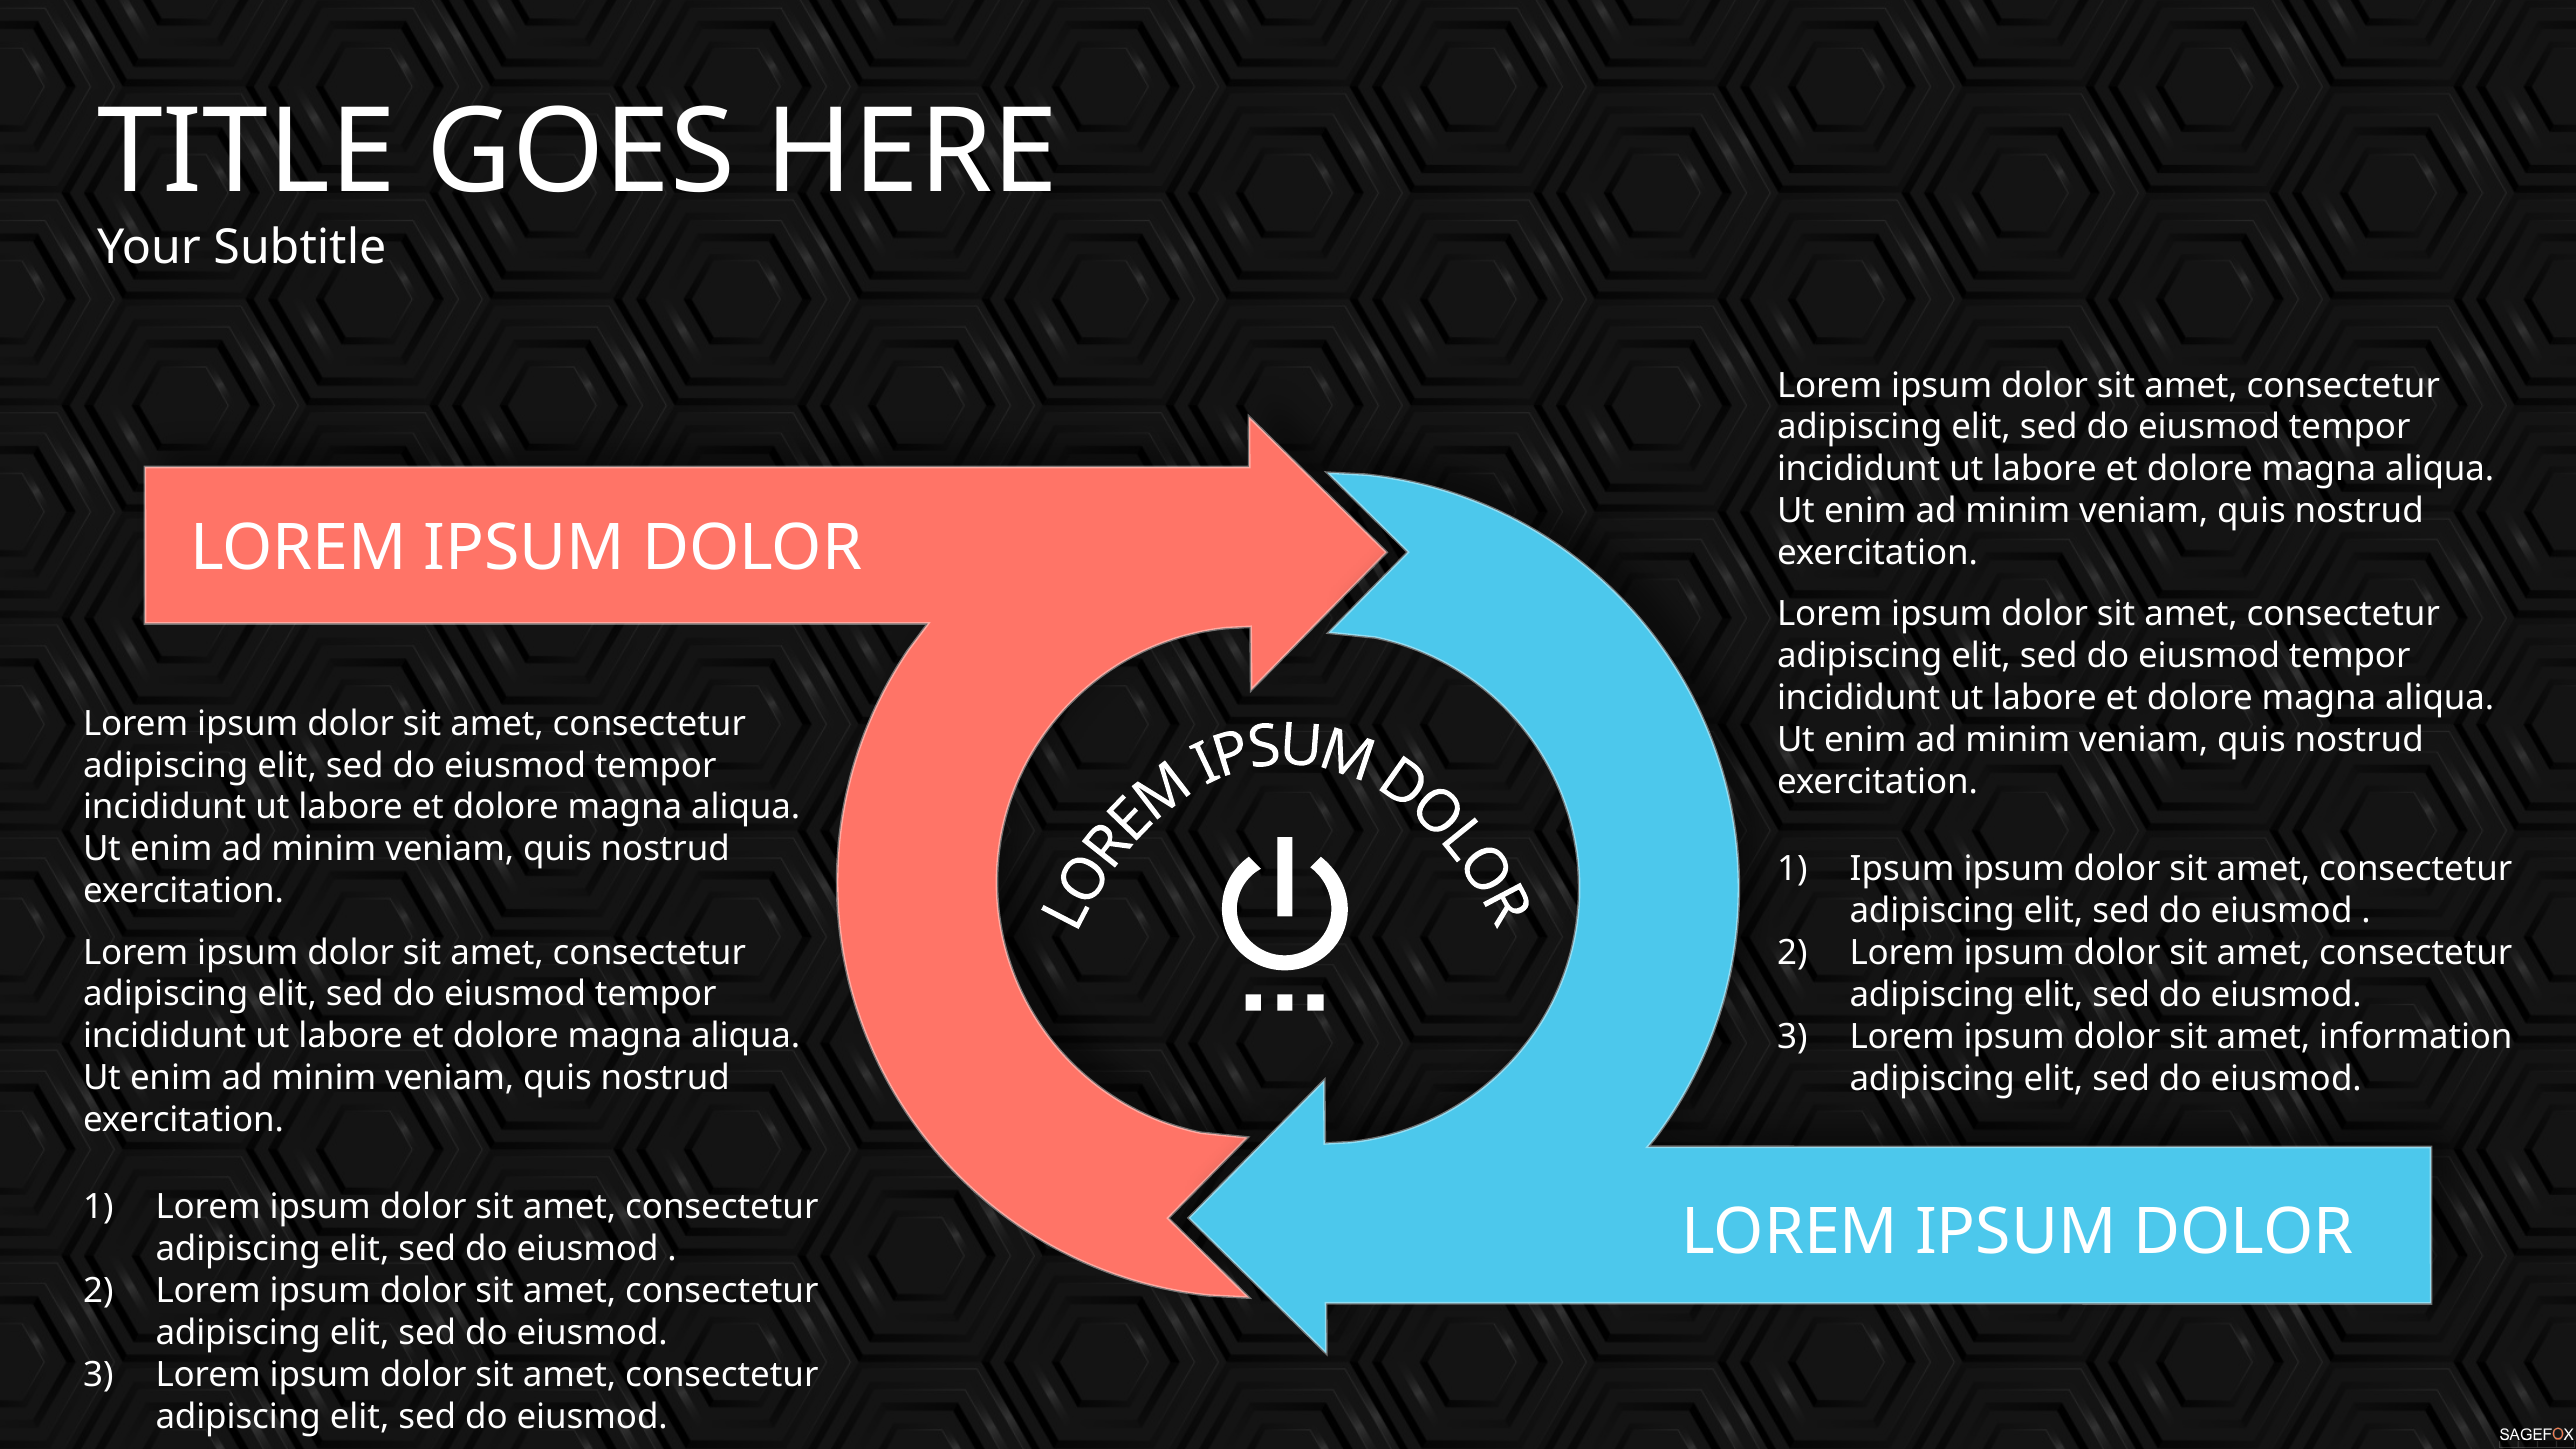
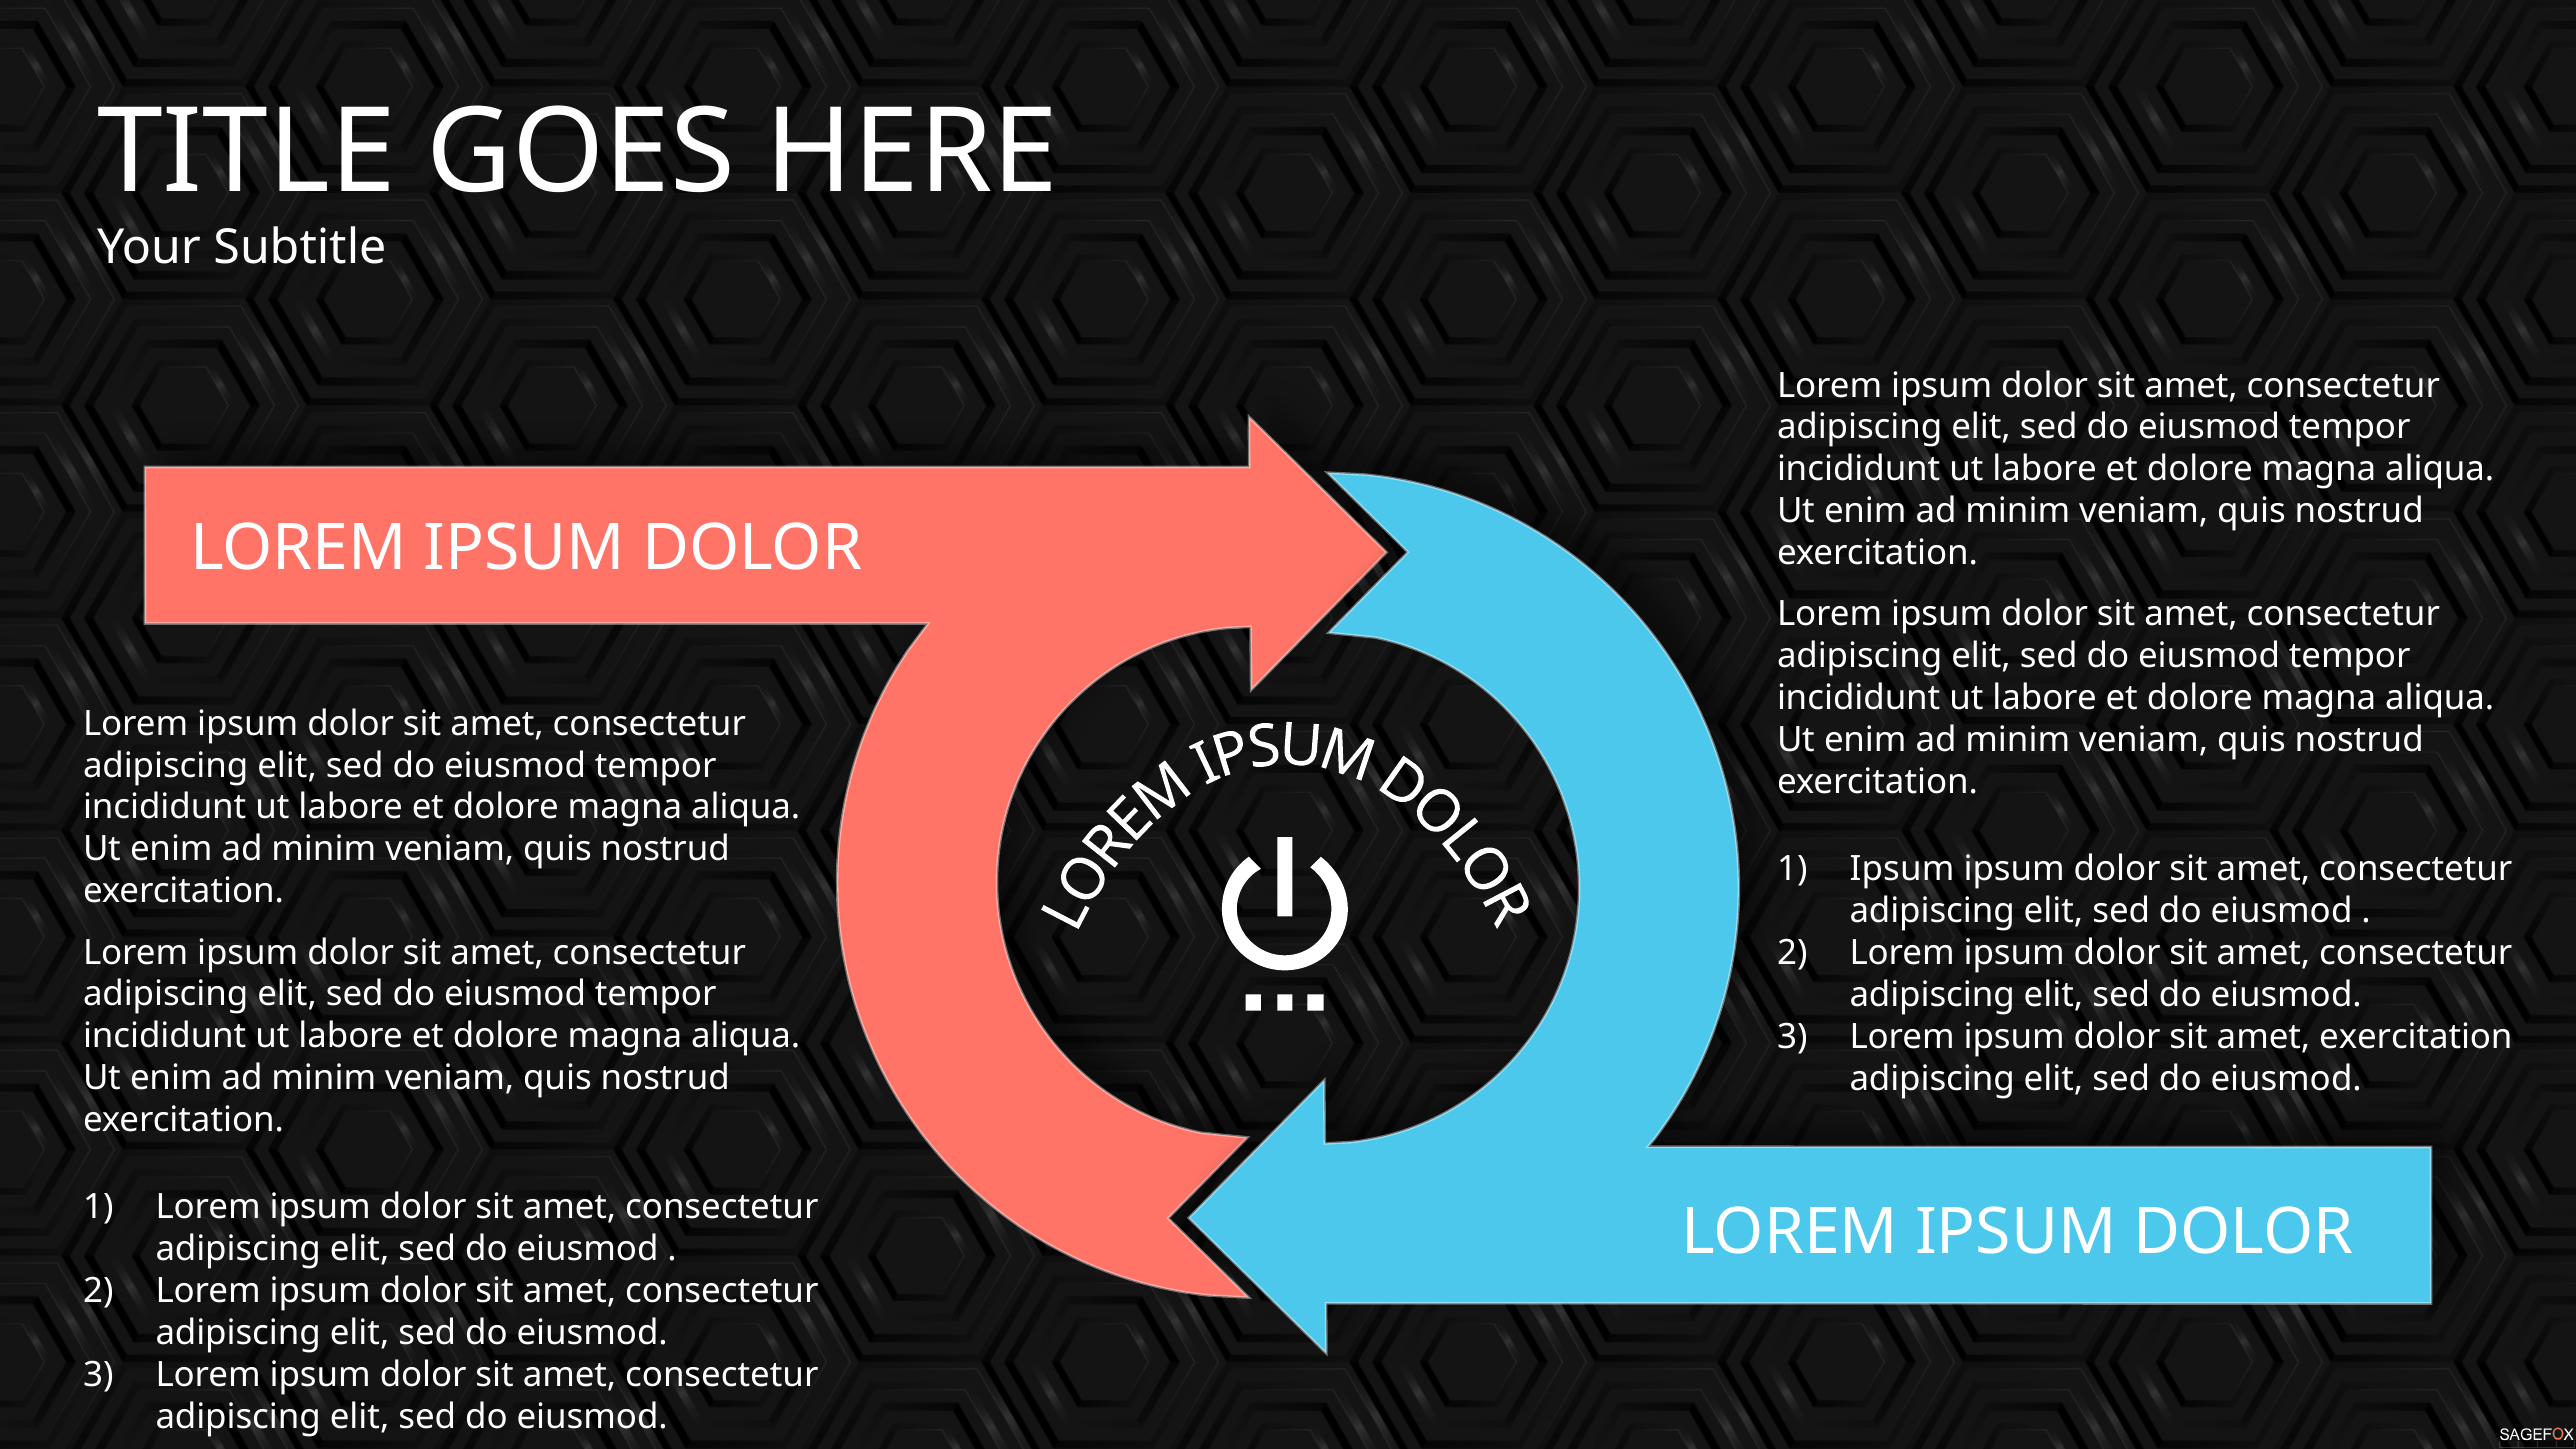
amet information: information -> exercitation (2416, 1037)
